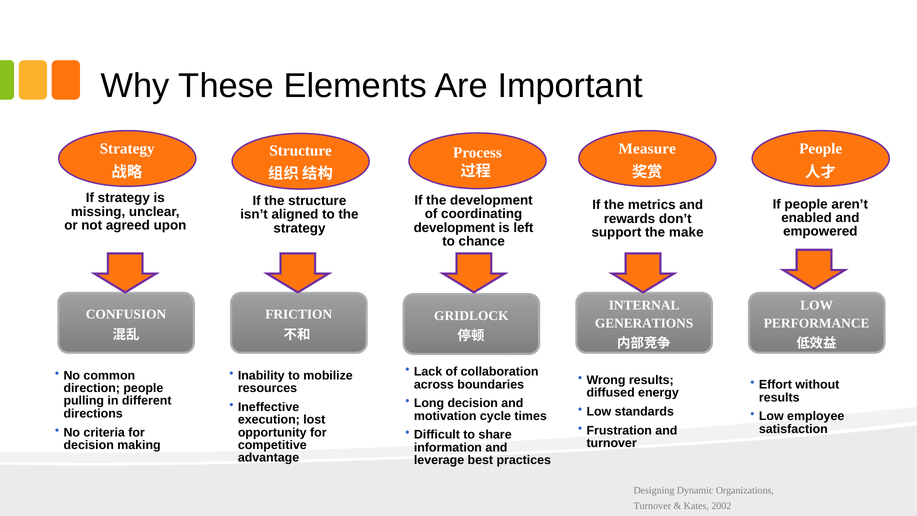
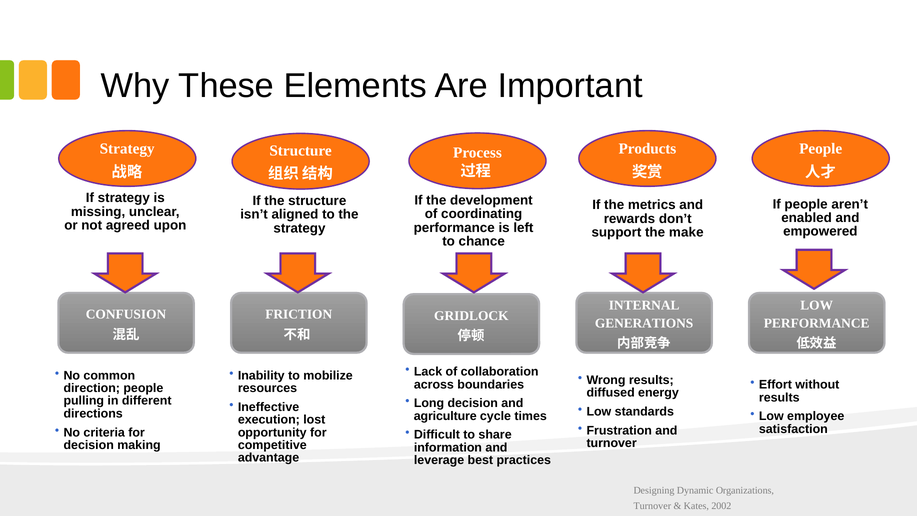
Measure: Measure -> Products (647, 149)
development: development -> performance (454, 228)
motivation: motivation -> agriculture (445, 416)
